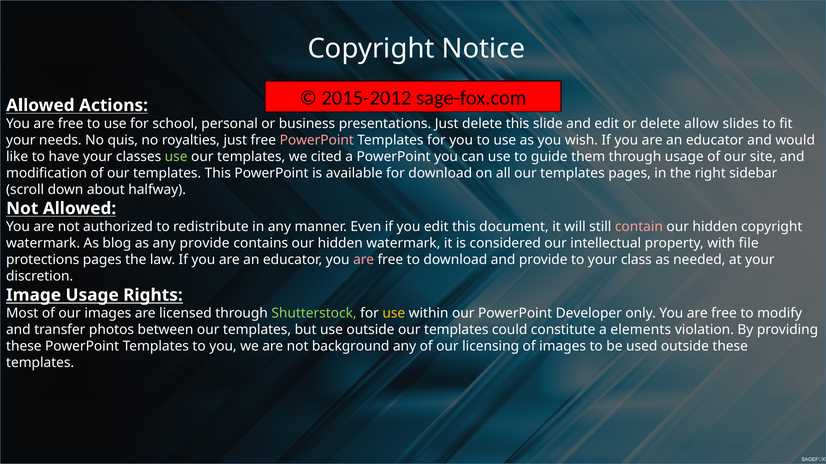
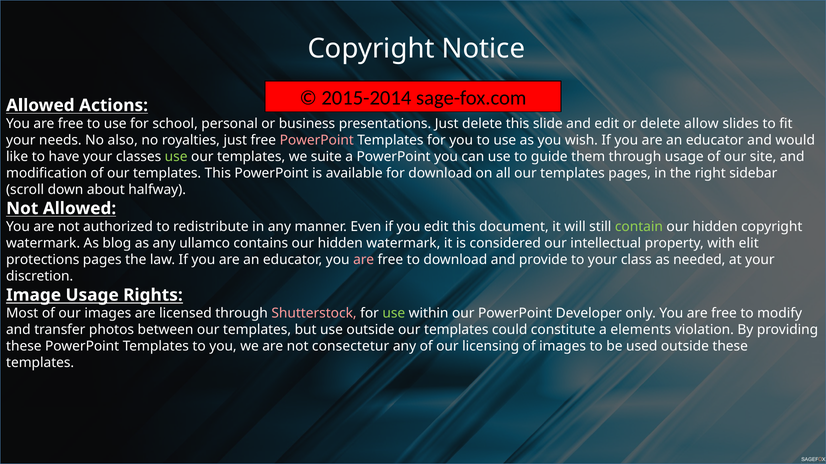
2015-2012: 2015-2012 -> 2015-2014 (366, 98)
quis: quis -> also (123, 140)
cited: cited -> suite (326, 157)
contain colour: pink -> light green (639, 227)
any provide: provide -> ullamco (205, 244)
file: file -> elit (749, 244)
Shutterstock colour: light green -> pink (314, 314)
use colour: yellow -> light green (394, 314)
background: background -> consectetur (351, 347)
